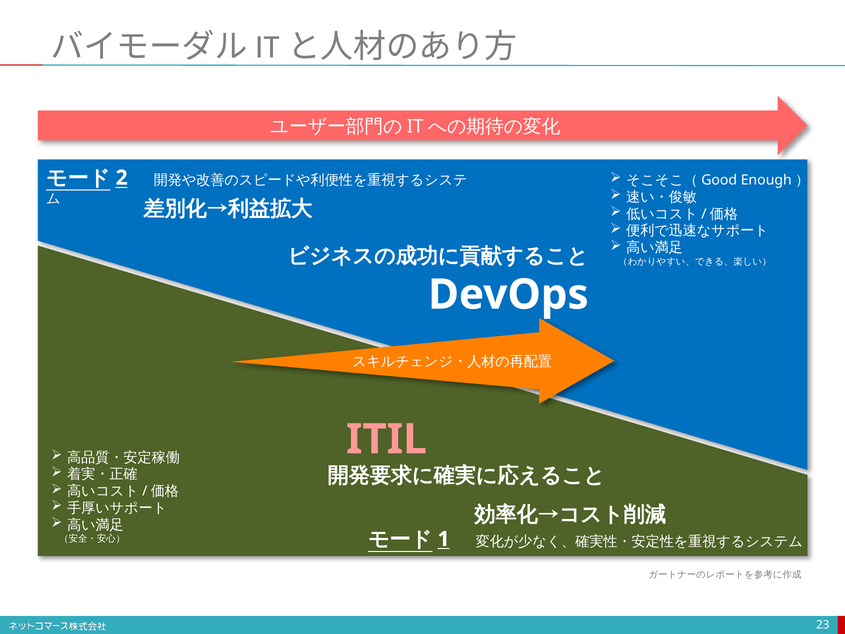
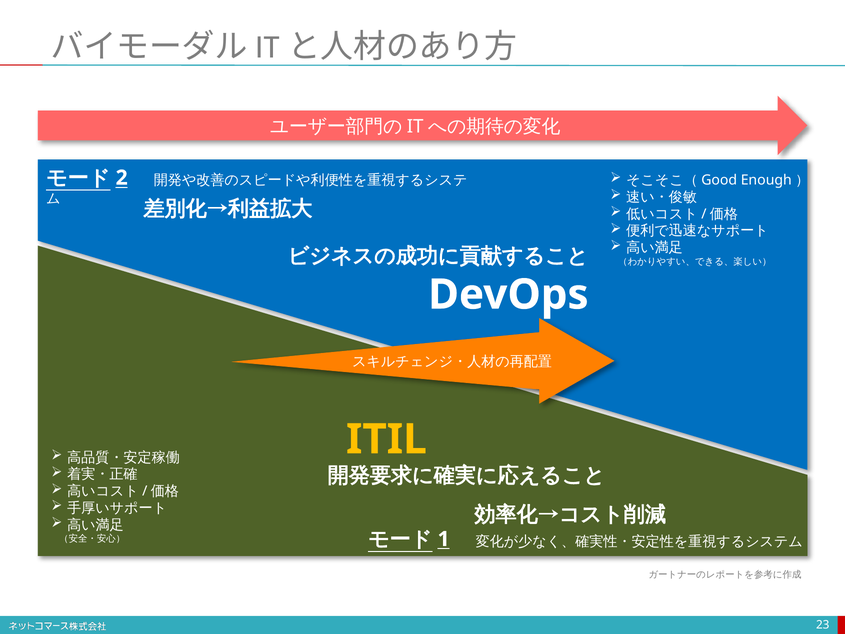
ITIL colour: pink -> yellow (386, 439)
